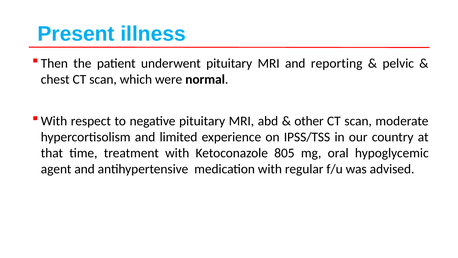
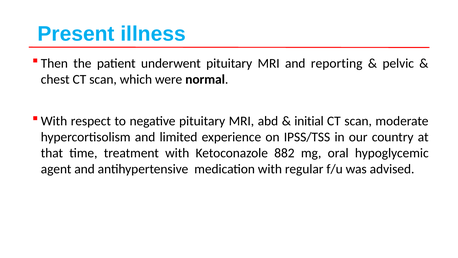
other: other -> initial (309, 121)
805: 805 -> 882 (284, 153)
